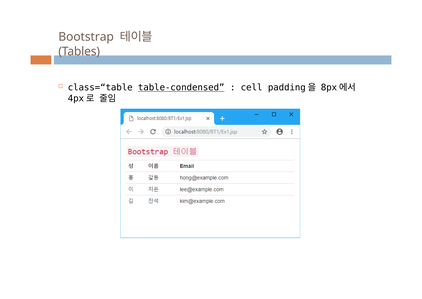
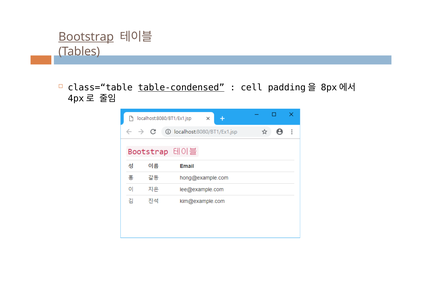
Bootstrap underline: none -> present (86, 37)
